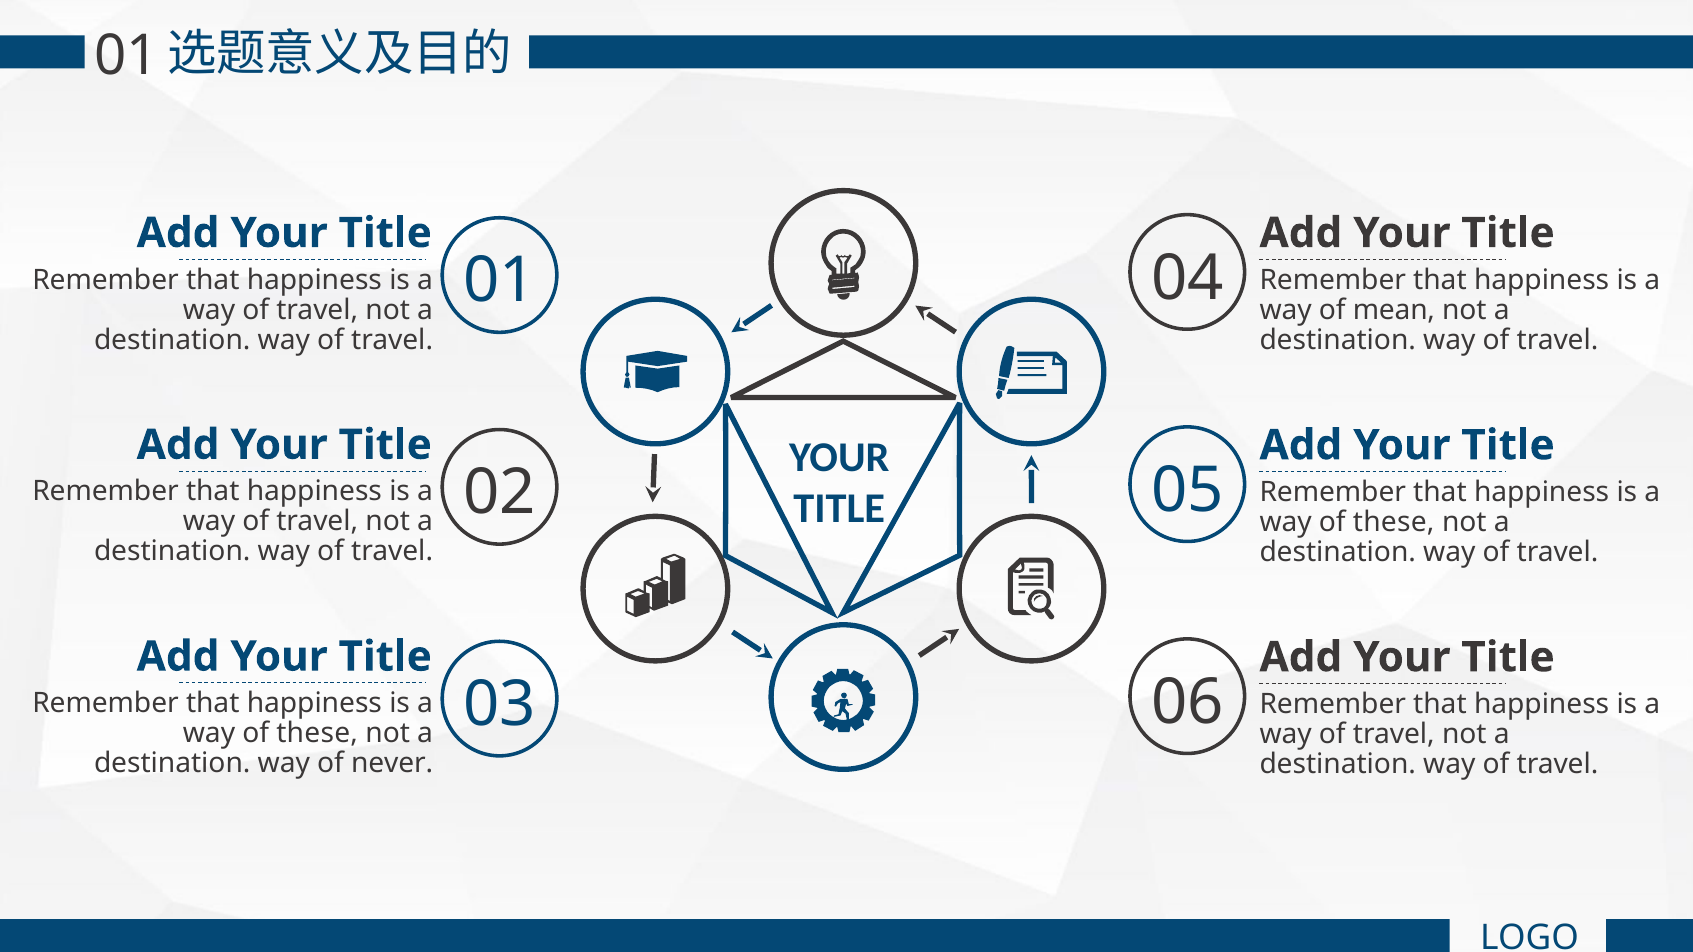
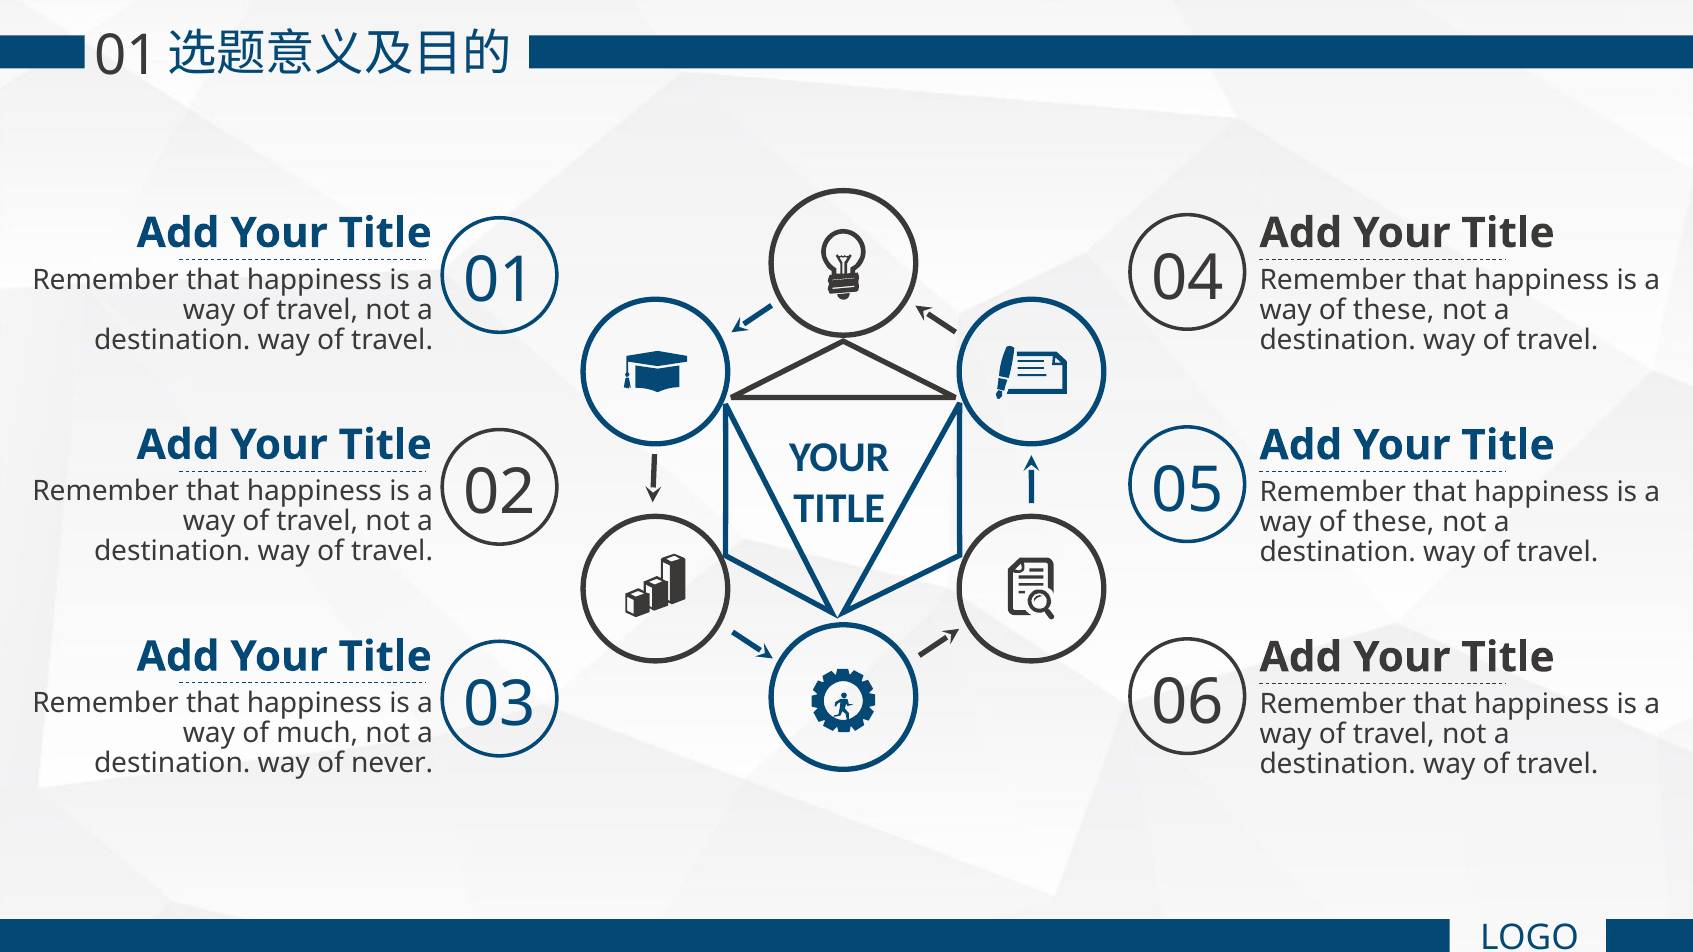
mean: mean -> these (1394, 310)
these: these -> much (317, 733)
